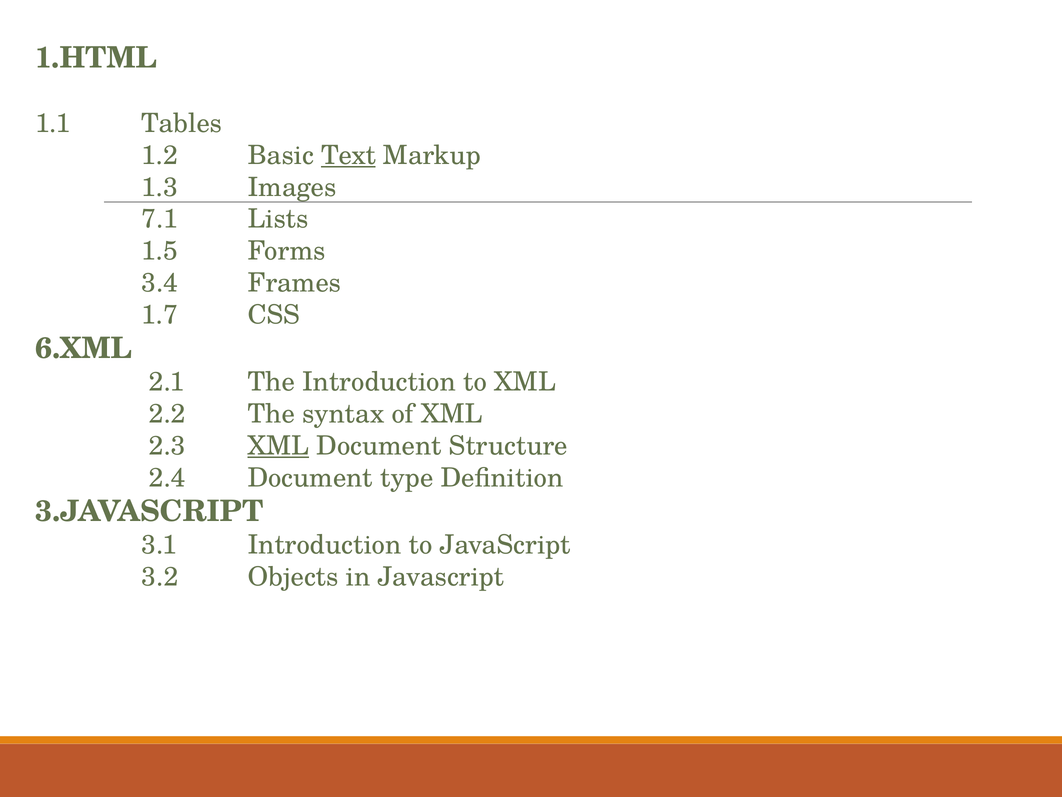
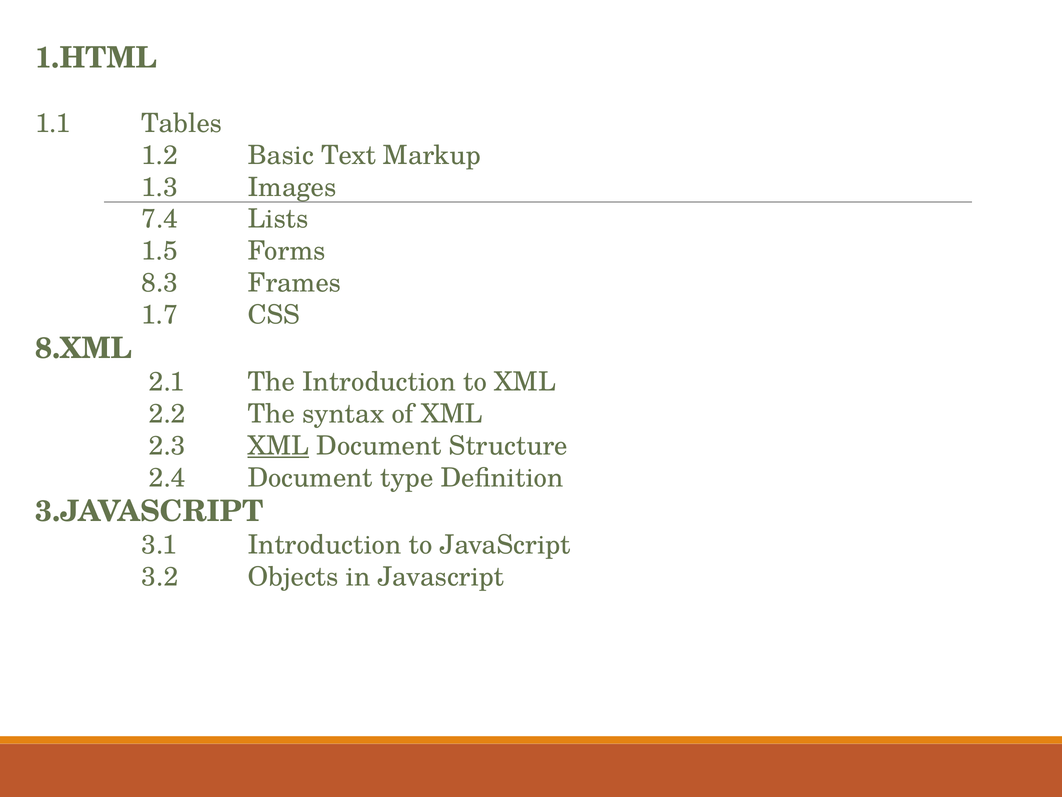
Text underline: present -> none (349, 155)
7.1: 7.1 -> 7.4 (160, 219)
3.4: 3.4 -> 8.3 (160, 283)
6.XML: 6.XML -> 8.XML (84, 348)
